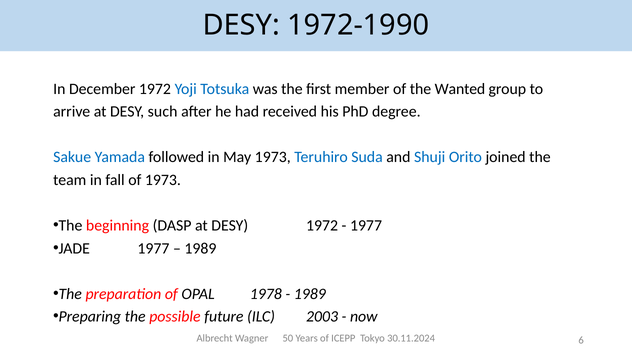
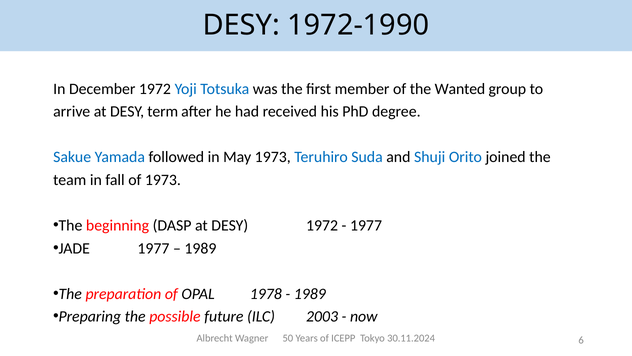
such: such -> term (163, 111)
